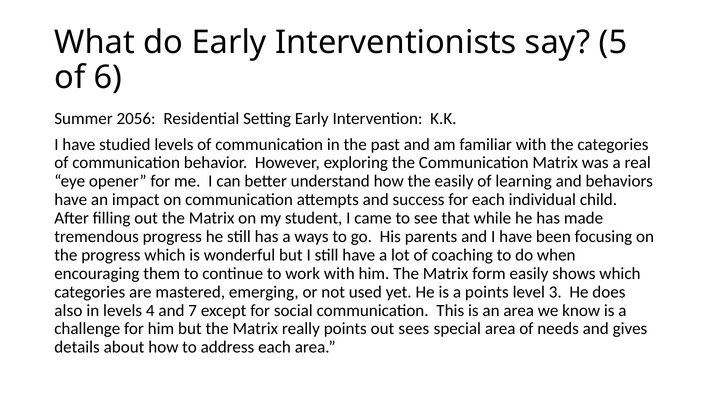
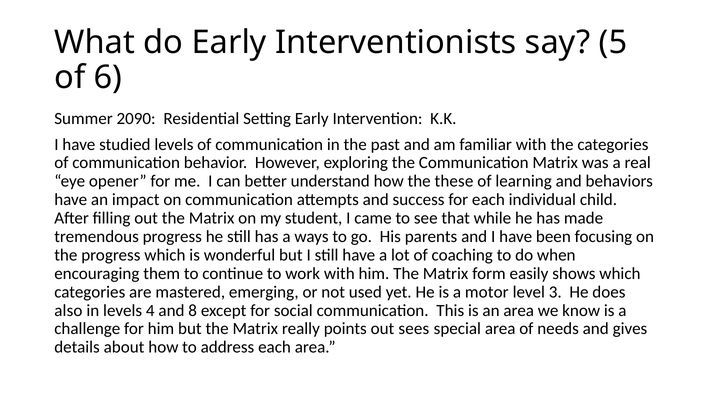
2056: 2056 -> 2090 (136, 118)
the easily: easily -> these (454, 181)
a points: points -> motor (487, 292)
7: 7 -> 8 (193, 310)
